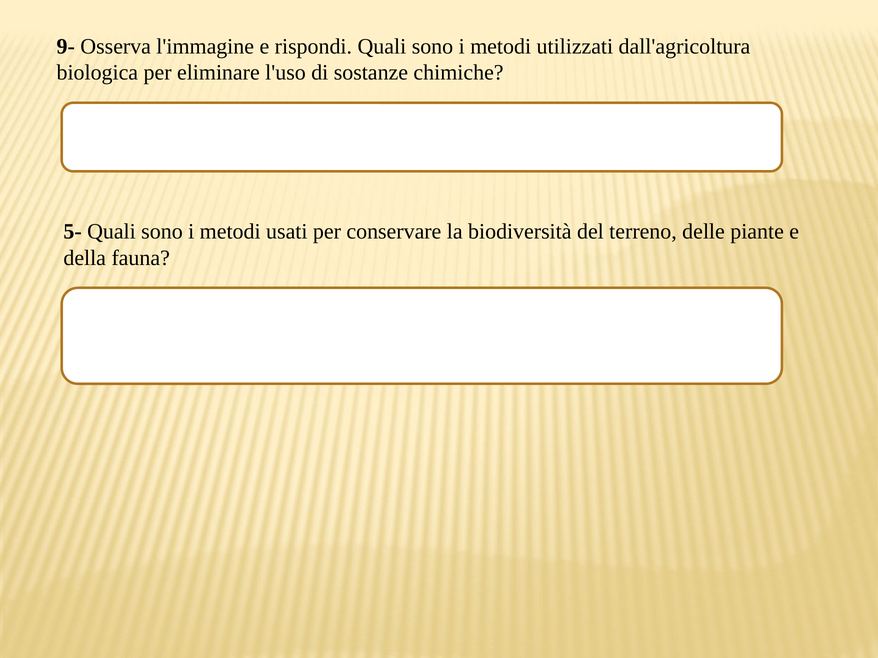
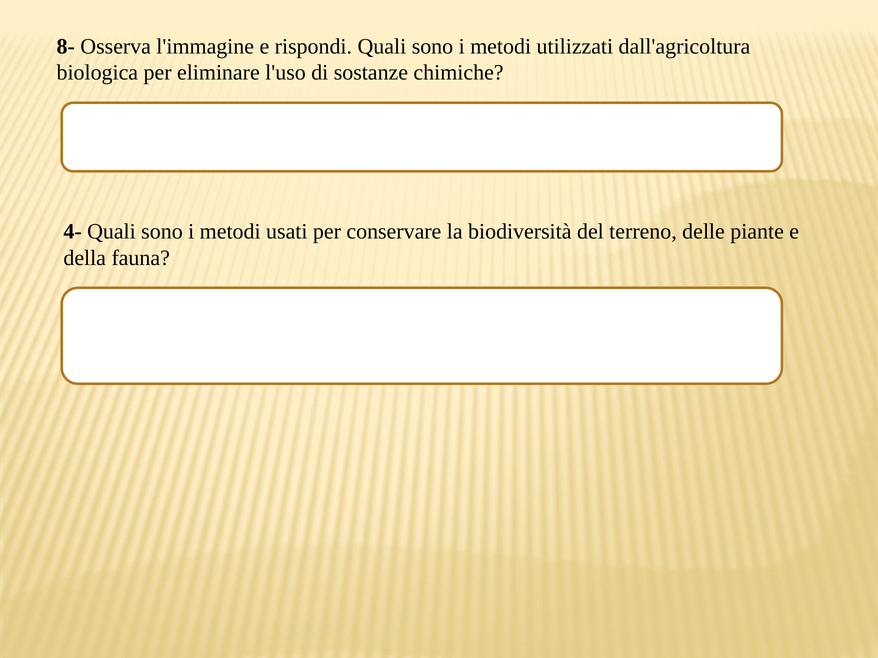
9-: 9- -> 8- (66, 46)
5-: 5- -> 4- (73, 232)
